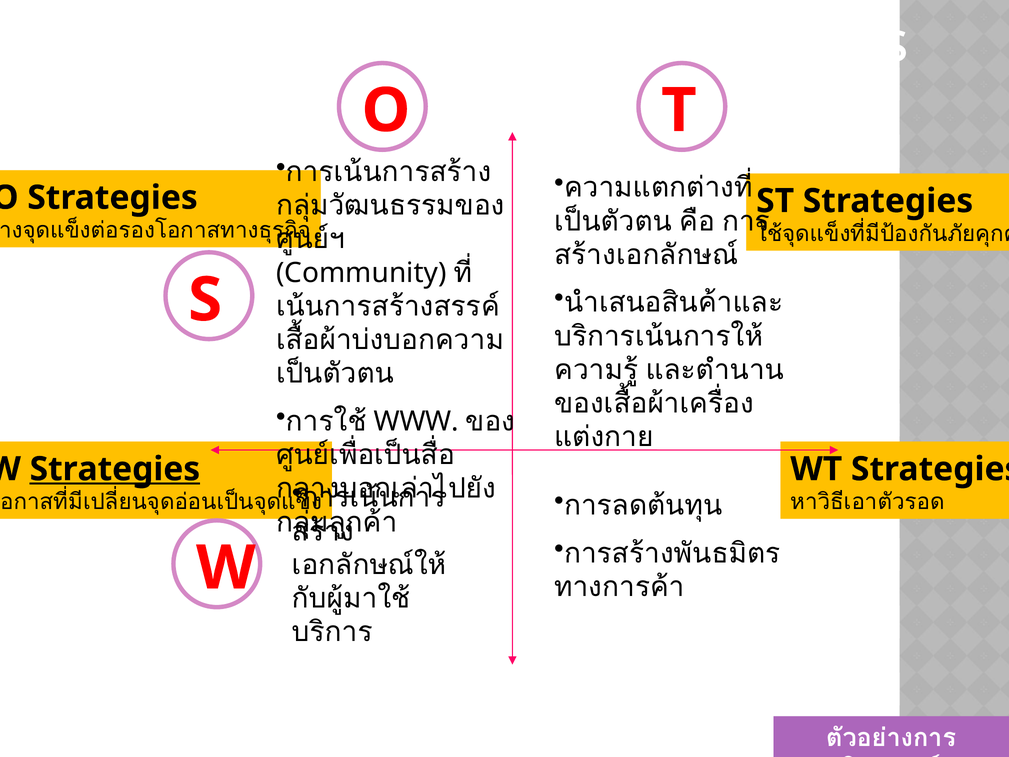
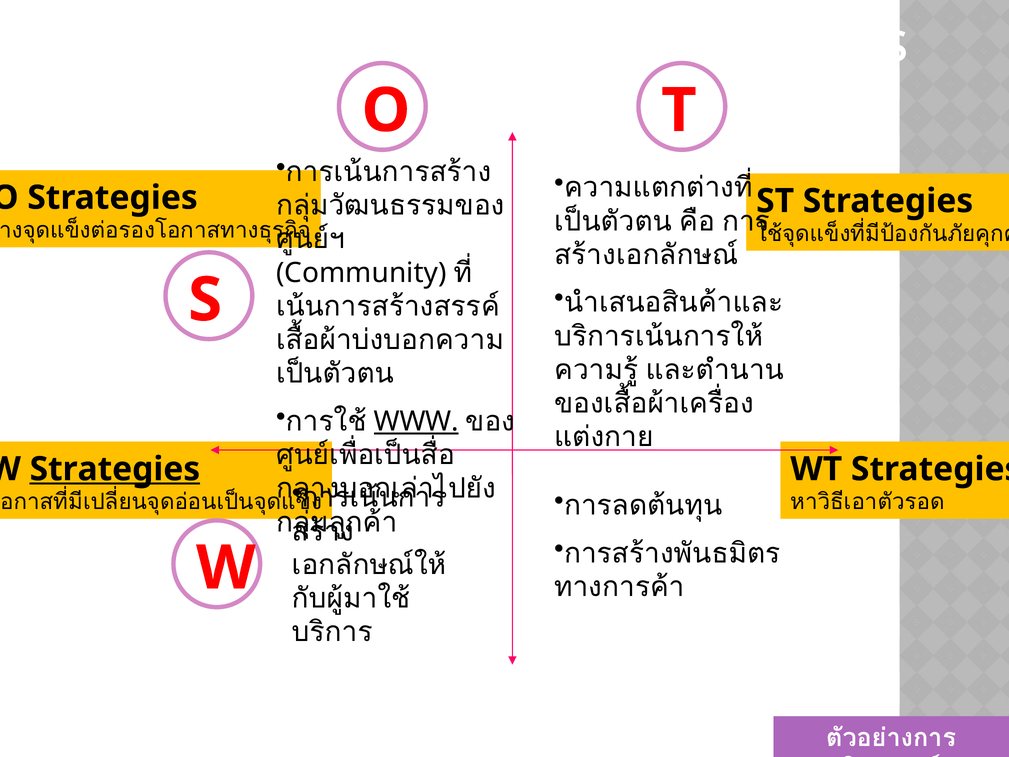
WWW underline: none -> present (416, 421)
